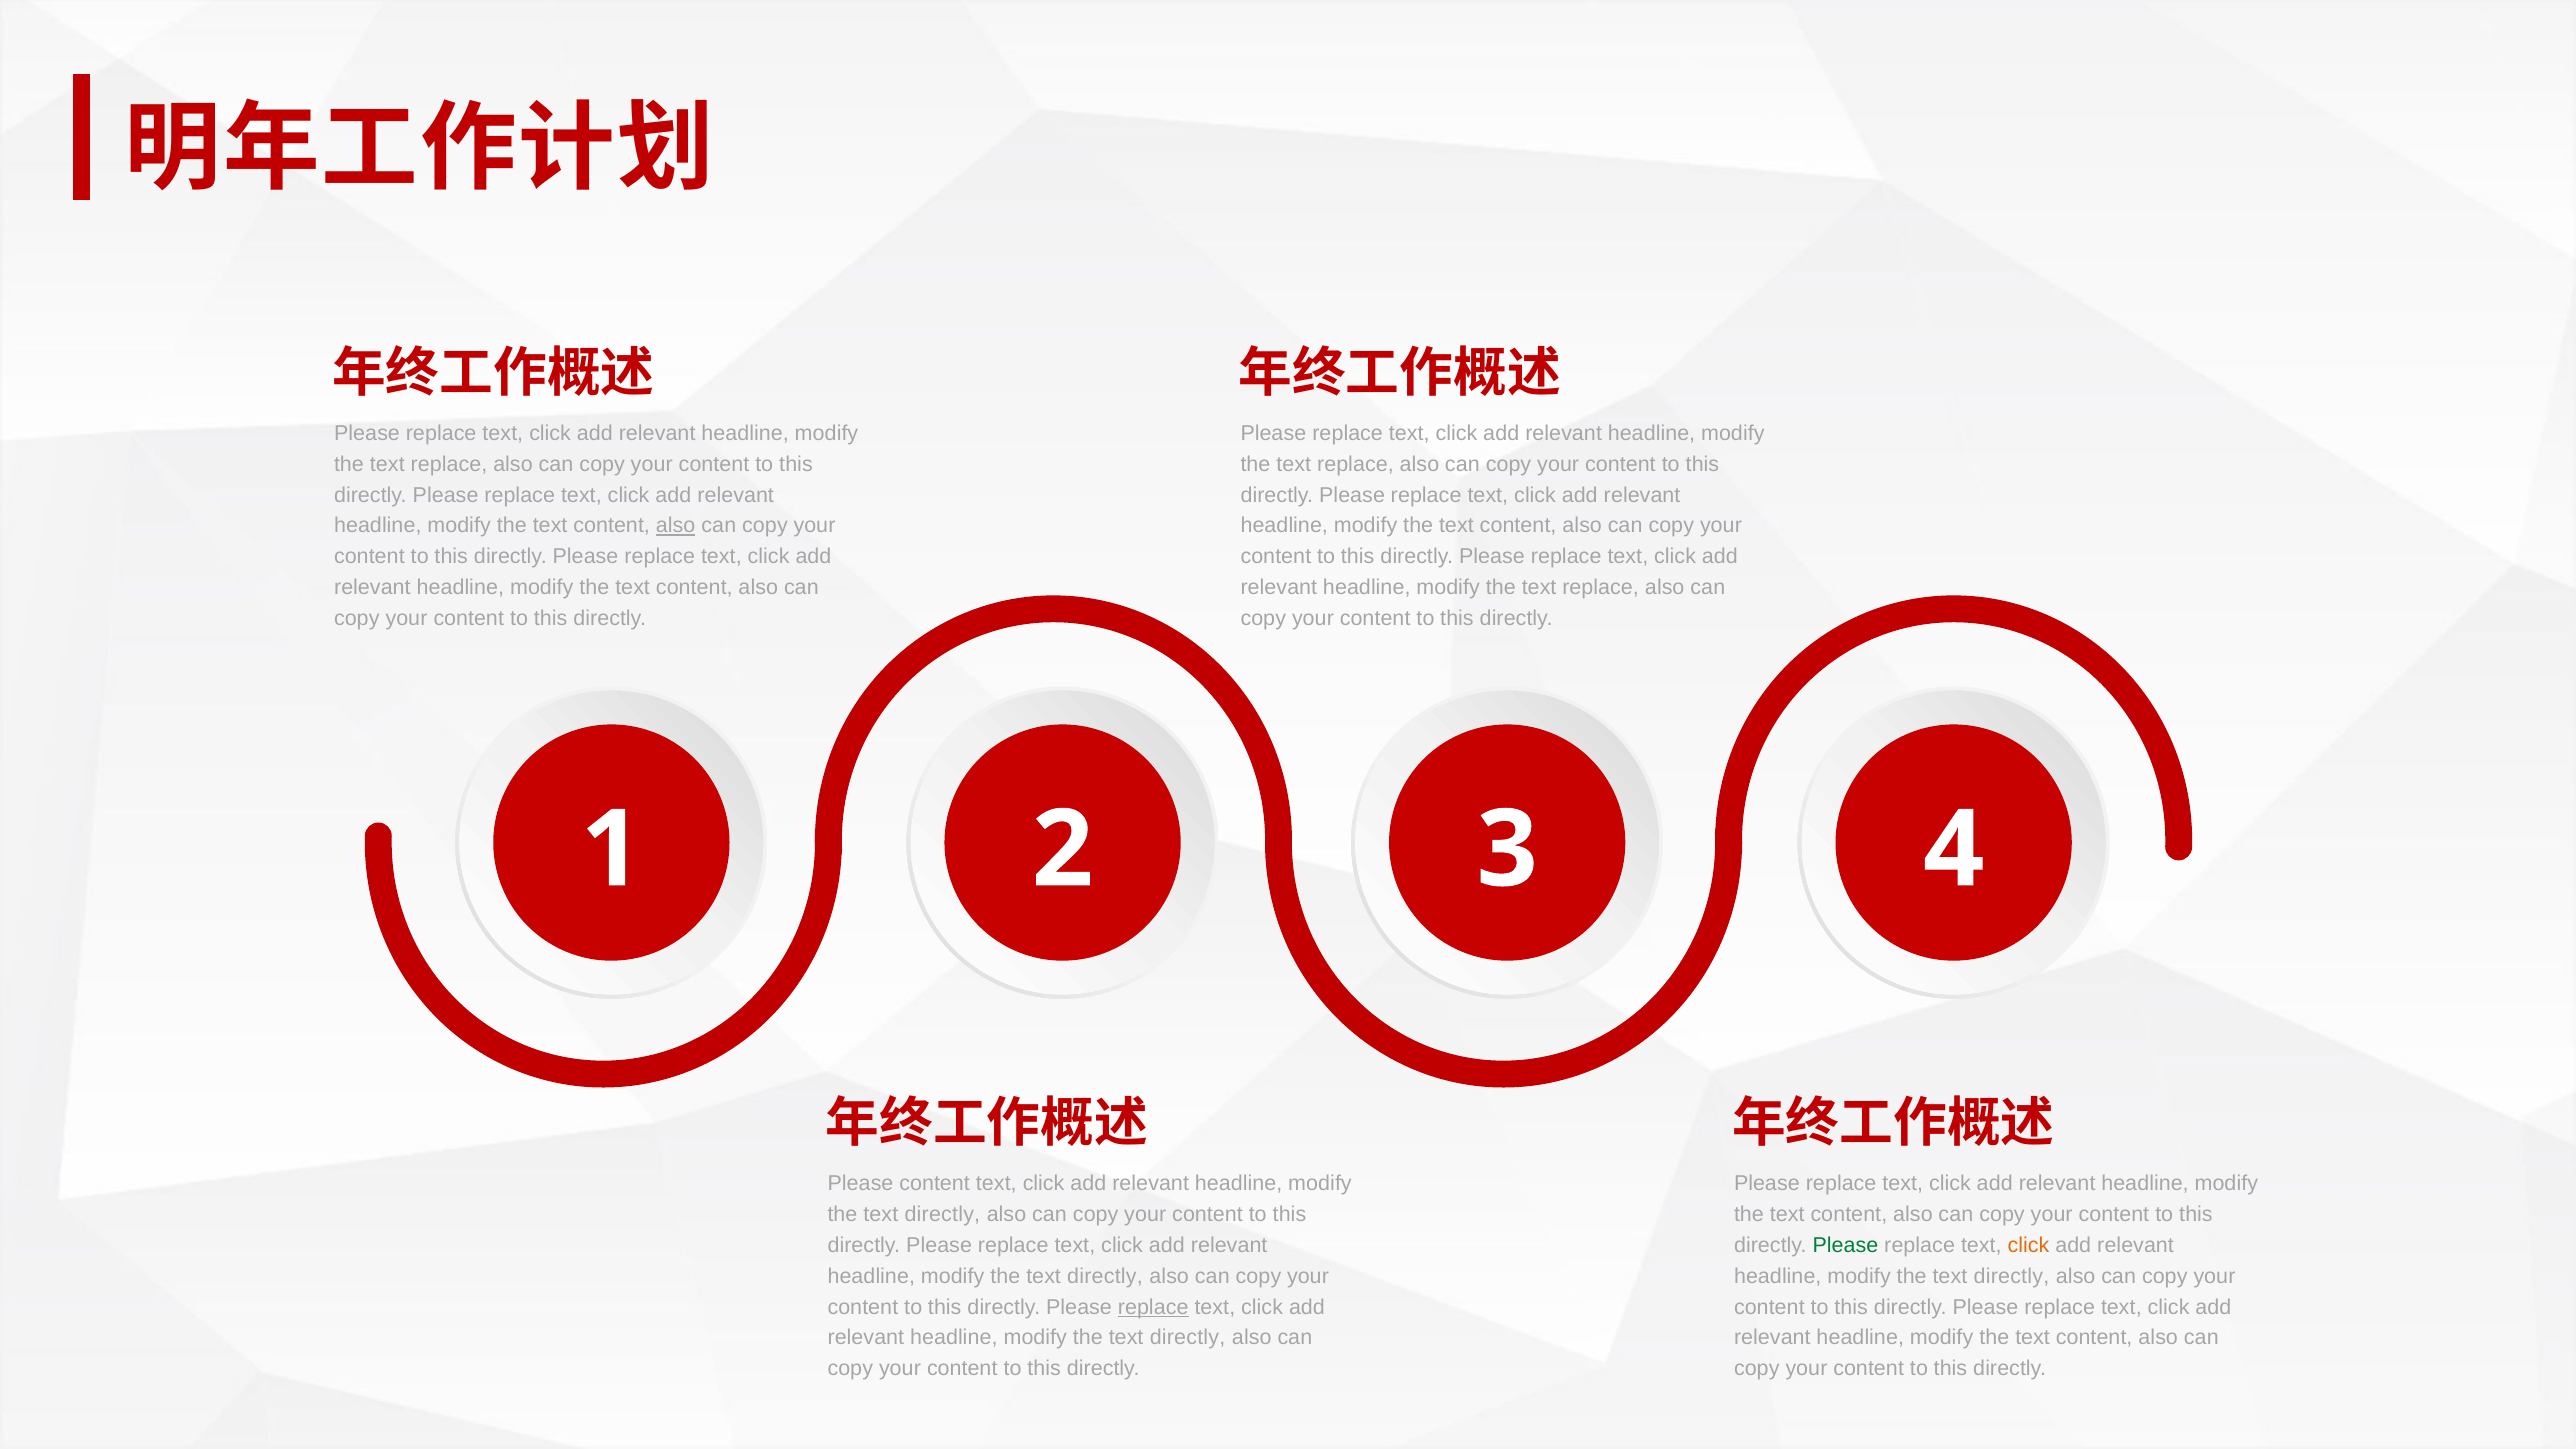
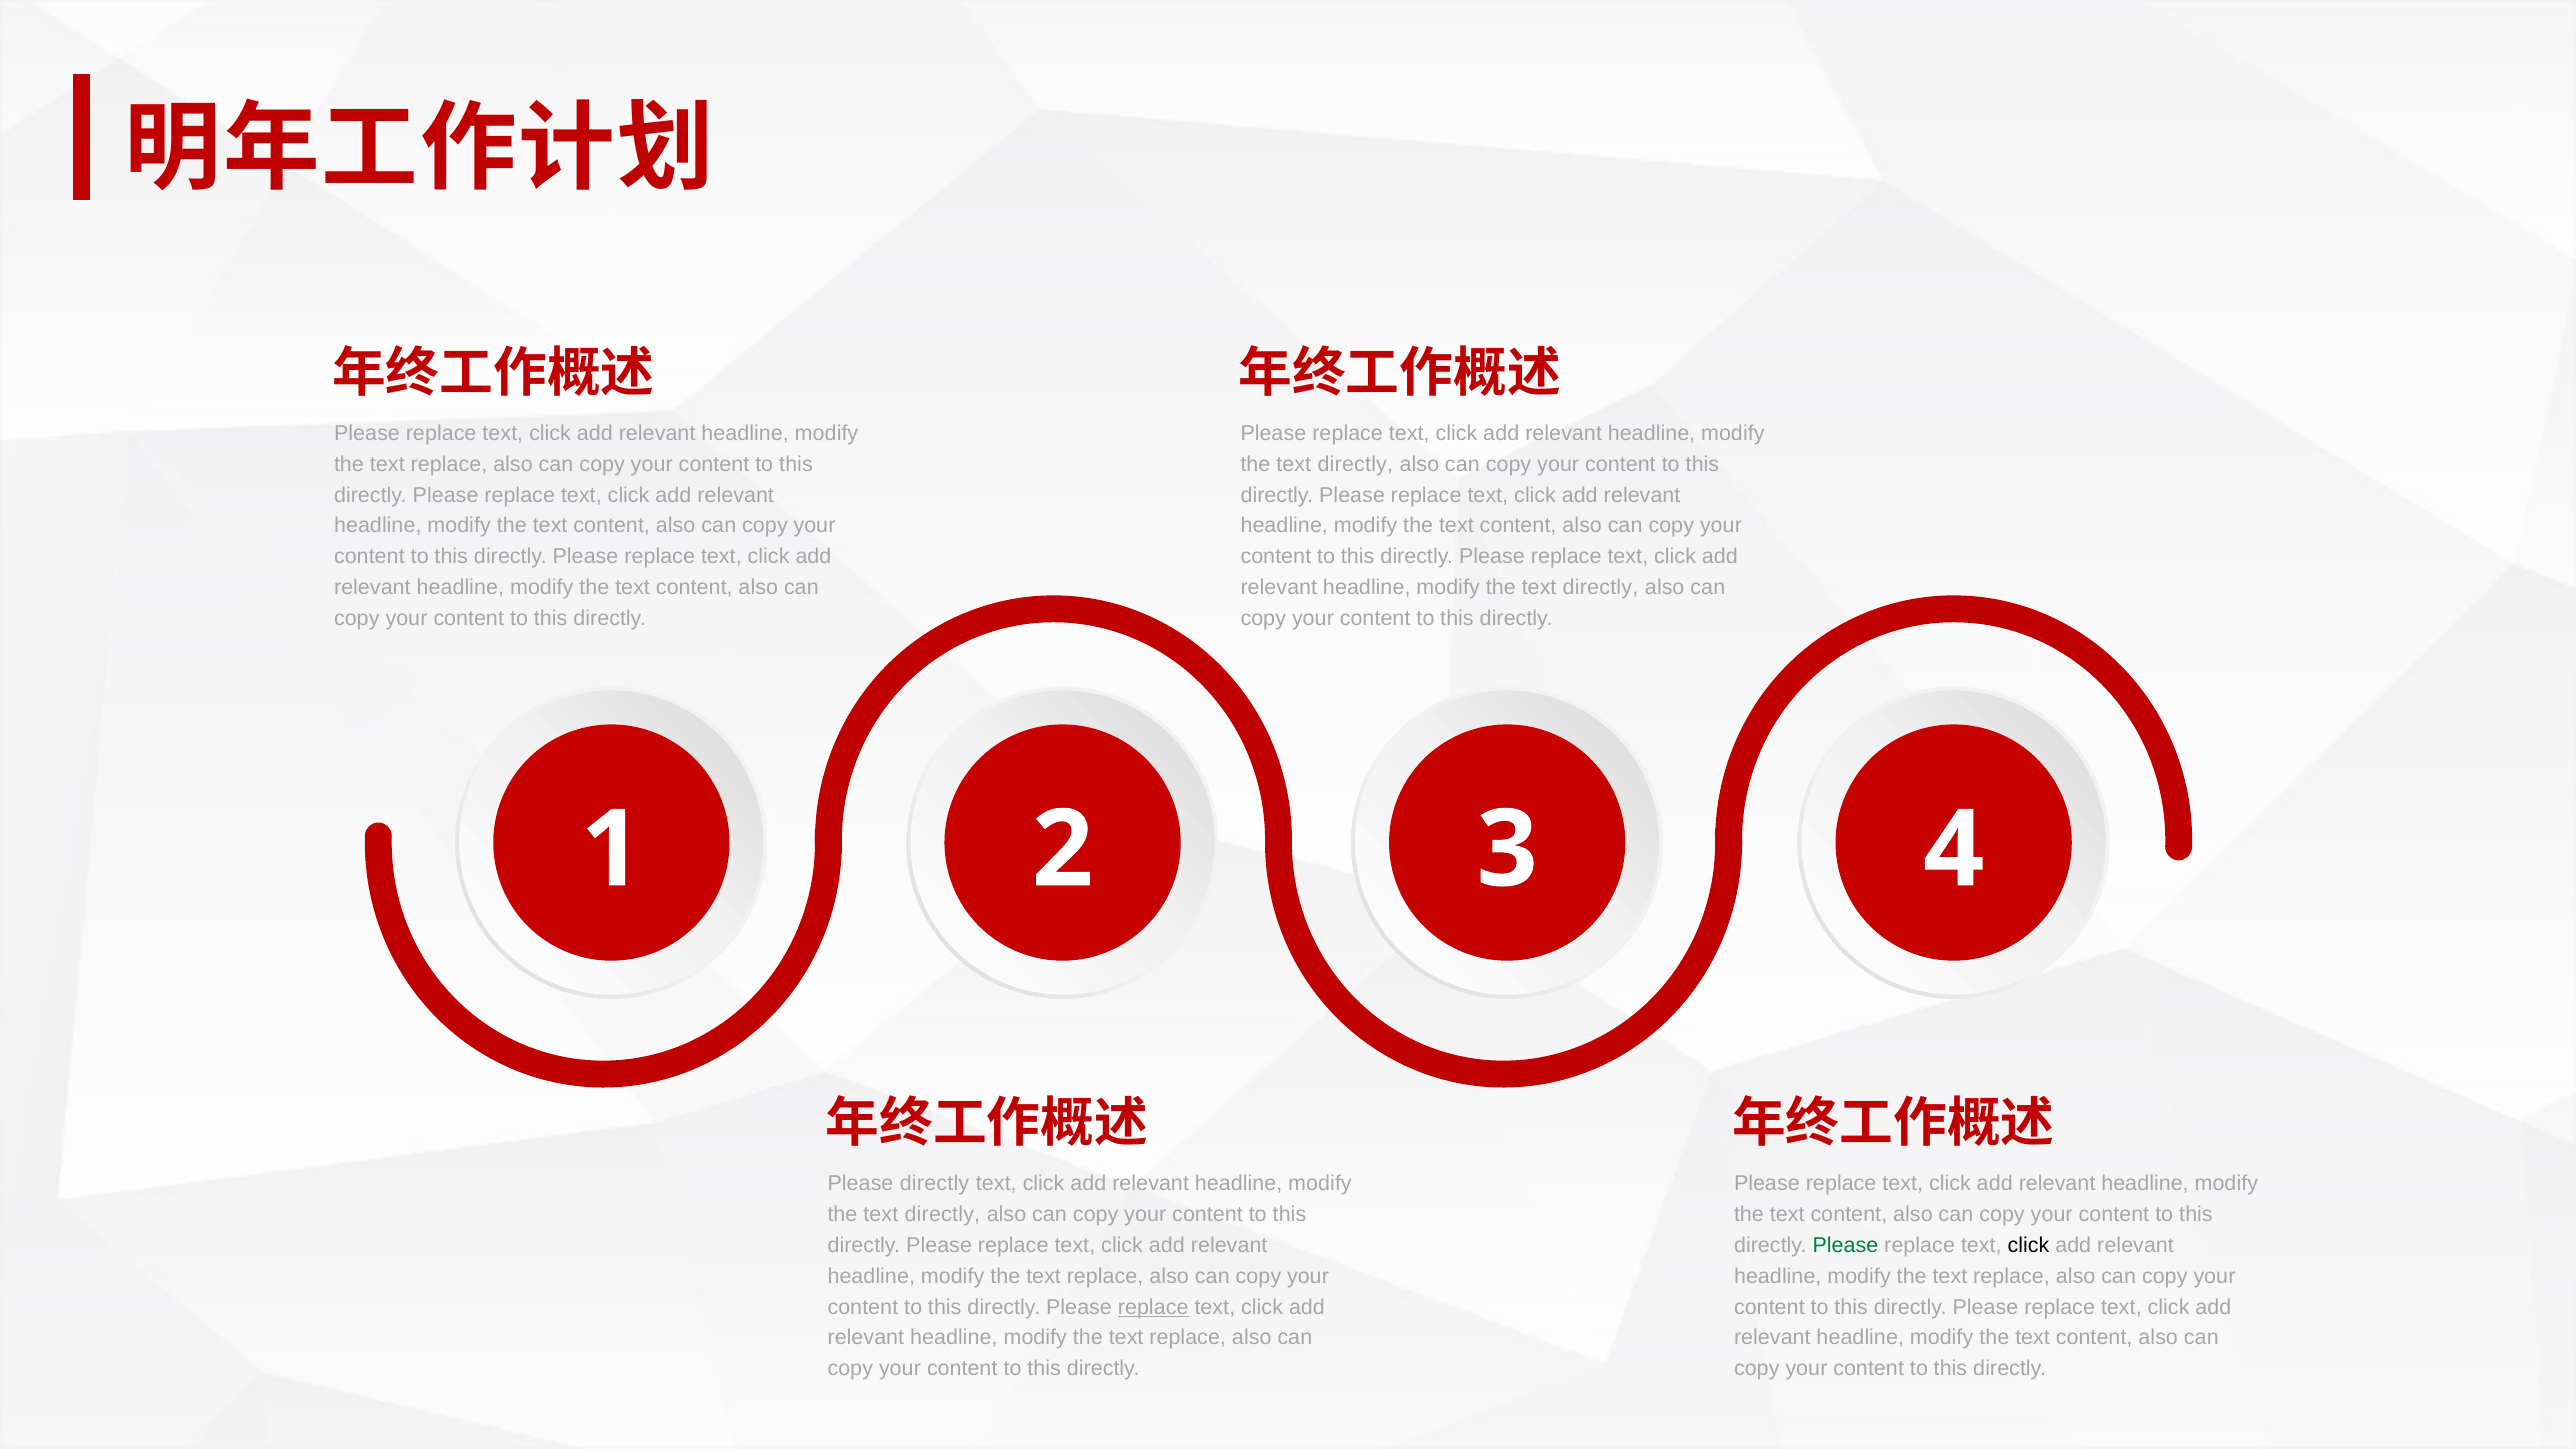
replace: replace -> directly (1355, 464)
also underline: present -> none (676, 526)
replace: replace -> directly (1600, 587)
Please content: content -> directly (934, 1184)
click colour: orange -> black (2028, 1245)
directly: directly -> replace (1105, 1276)
directly: directly -> replace (2012, 1276)
directly: directly -> replace (1188, 1338)
